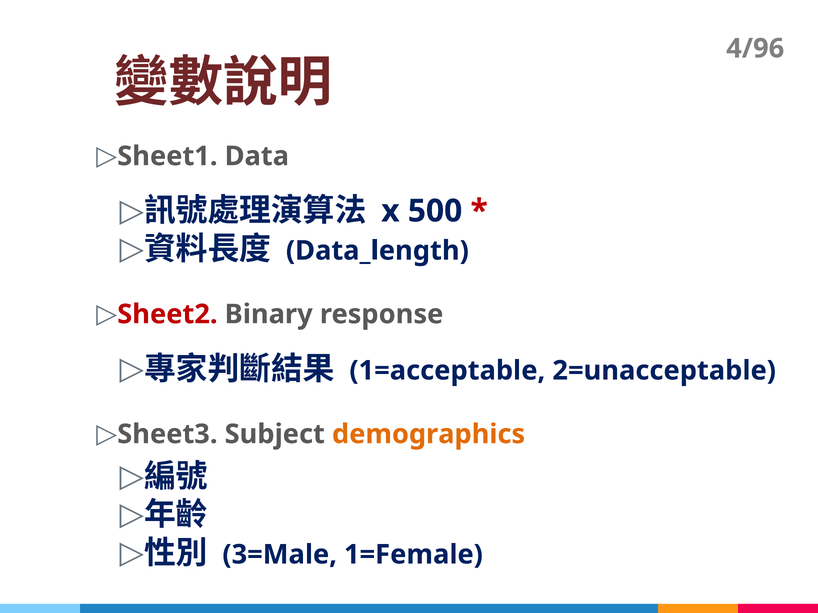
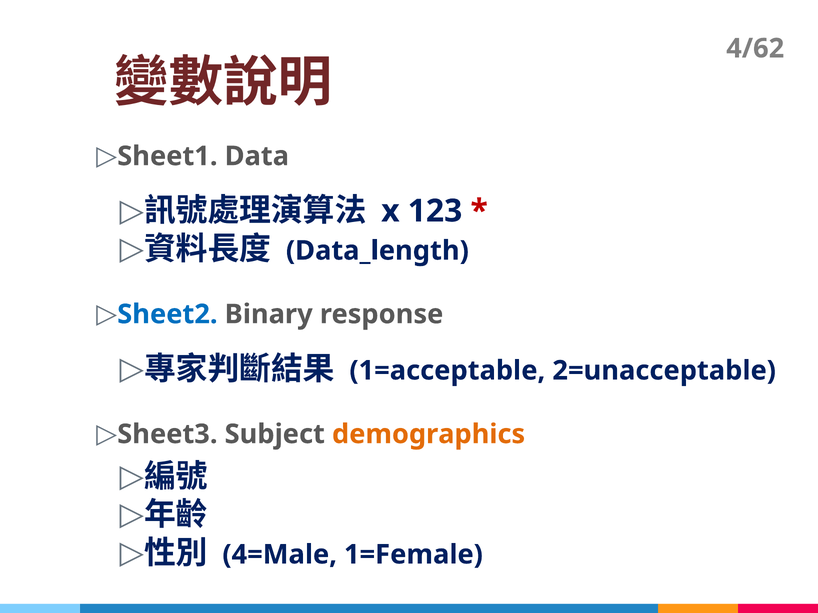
4/96: 4/96 -> 4/62 (755, 48)
500: 500 -> 123 (435, 211)
Sheet2 colour: red -> blue (167, 314)
3=Male: 3=Male -> 4=Male (280, 555)
